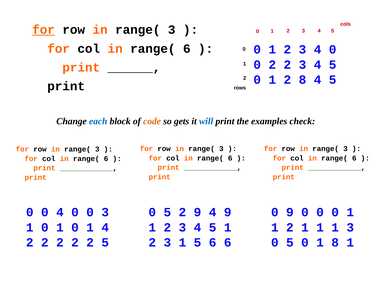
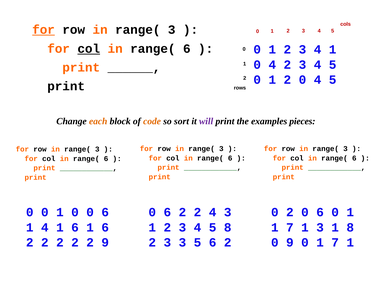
col underline: none -> present (89, 49)
3 4 0: 0 -> 1 (333, 49)
2: 2 -> 4 (272, 65)
1 2 8: 8 -> 0 (302, 80)
each colour: blue -> orange (98, 121)
gets: gets -> sort (182, 121)
will colour: blue -> purple (206, 121)
check: check -> pieces (302, 121)
0 0 4: 4 -> 1 (60, 212)
0 0 3: 3 -> 6 (105, 212)
5: 5 -> 6 (167, 212)
9: 9 -> 2 (198, 212)
4 9: 9 -> 3 (228, 212)
0 9: 9 -> 2 (290, 212)
0: 0 -> 6 (320, 212)
0: 0 -> 4 (45, 227)
0: 0 -> 6 (75, 227)
4: 4 -> 6 (105, 227)
5 1: 1 -> 8 (228, 227)
2: 2 -> 7 (290, 227)
1: 1 -> 3 (320, 227)
1 3: 3 -> 8 (350, 227)
2 5: 5 -> 9 (105, 242)
2 3 1: 1 -> 3 (182, 242)
5 6 6: 6 -> 2 (228, 242)
5: 5 -> 9 (290, 242)
0 1 8: 8 -> 7 (335, 242)
